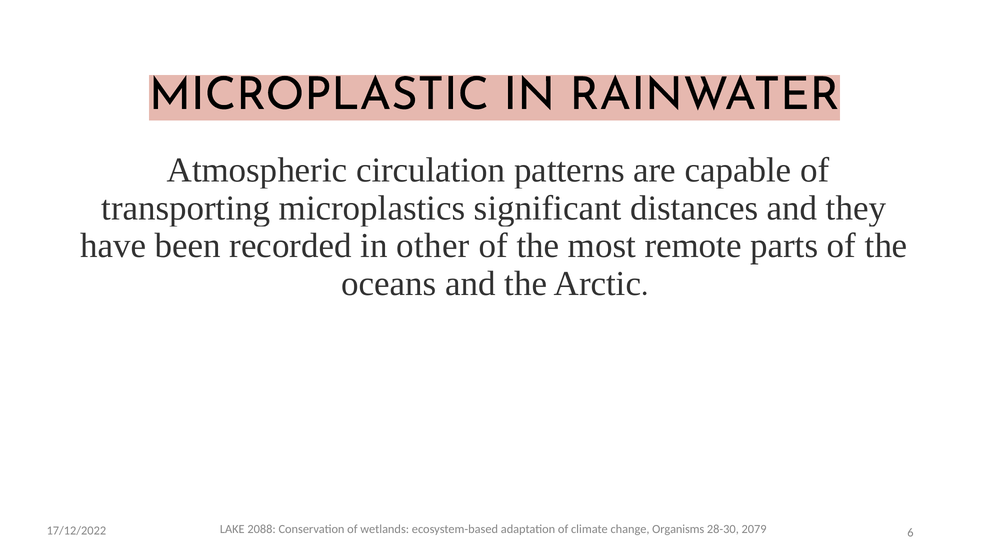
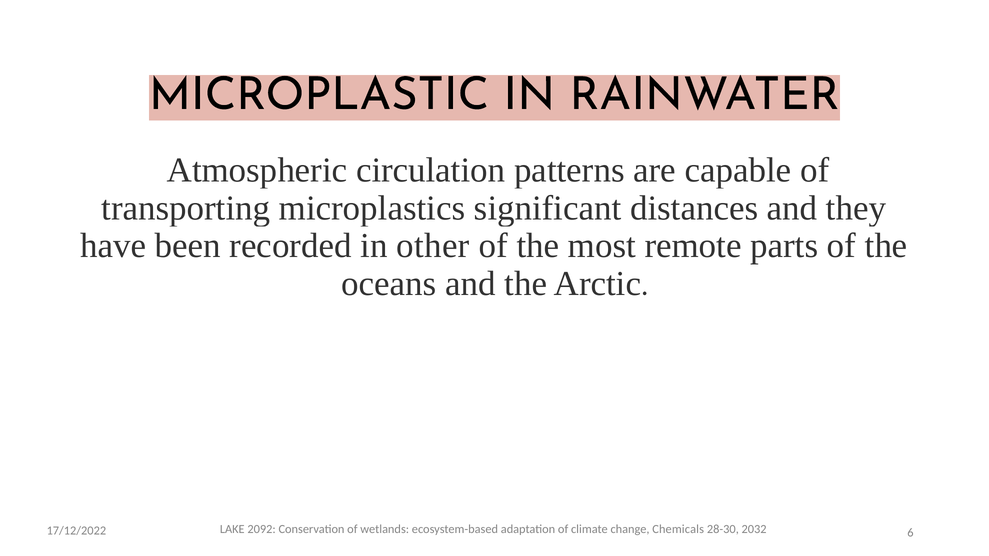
2088: 2088 -> 2092 (262, 529)
Organisms: Organisms -> Chemicals (678, 529)
2079: 2079 -> 2032 (754, 529)
